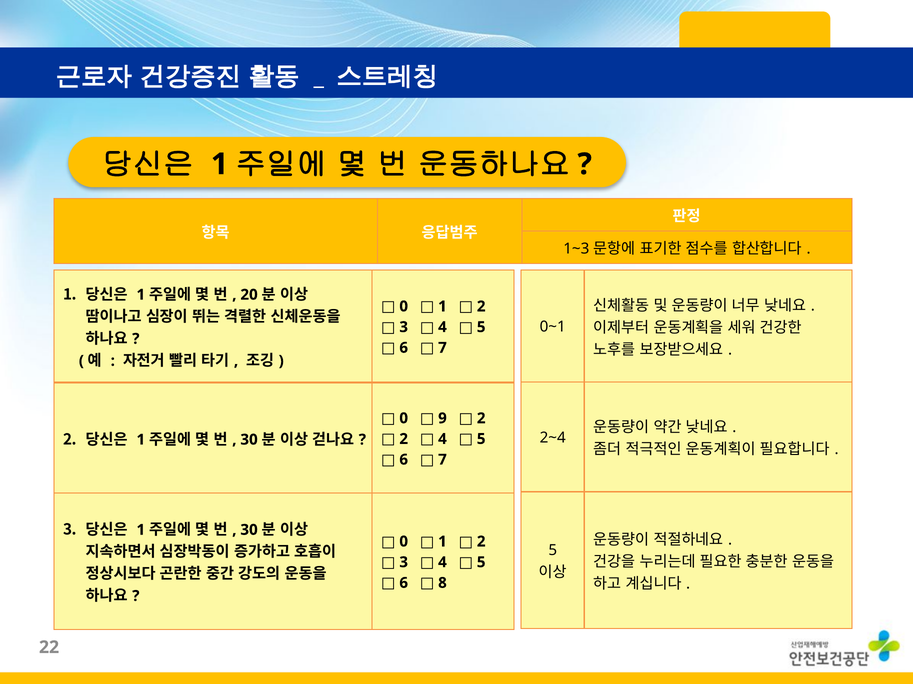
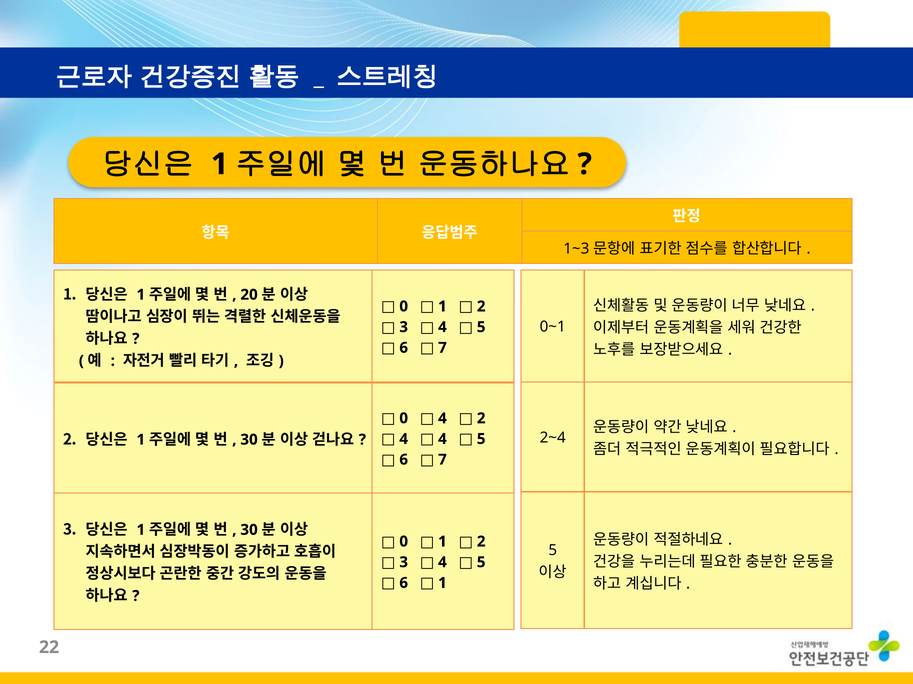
0 9: 9 -> 4 (442, 419)
2: 2 -> 4 (404, 439)
6 8: 8 -> 1 (442, 584)
